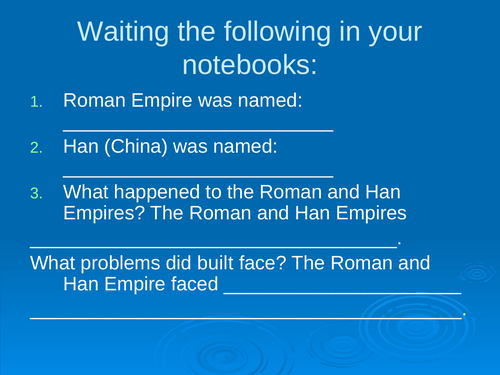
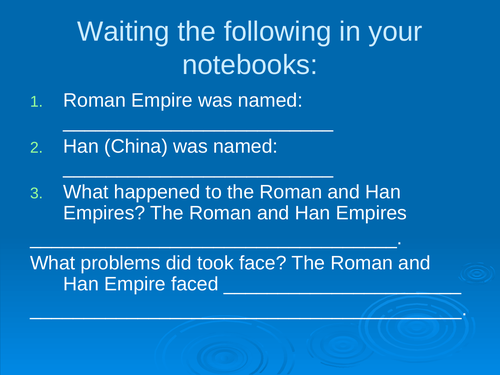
built: built -> took (215, 263)
